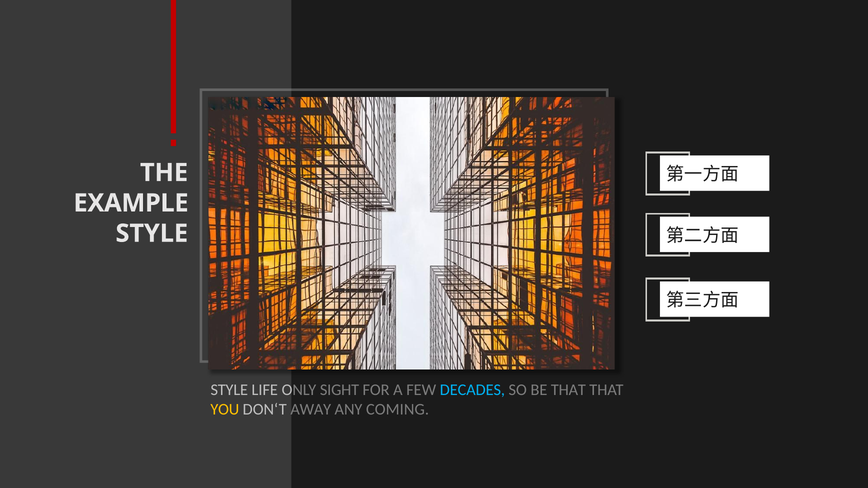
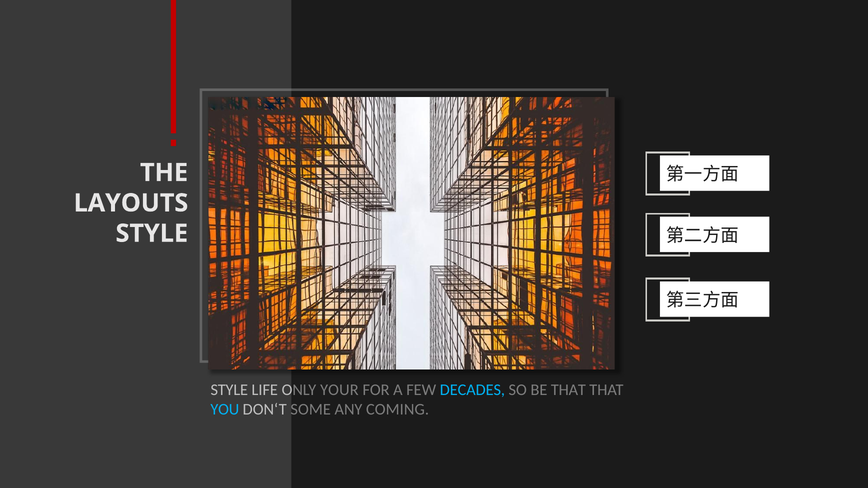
EXAMPLE: EXAMPLE -> LAYOUTS (131, 203)
SIGHT: SIGHT -> YOUR (339, 390)
YOU colour: yellow -> light blue (225, 410)
AWAY: AWAY -> SOME (311, 410)
